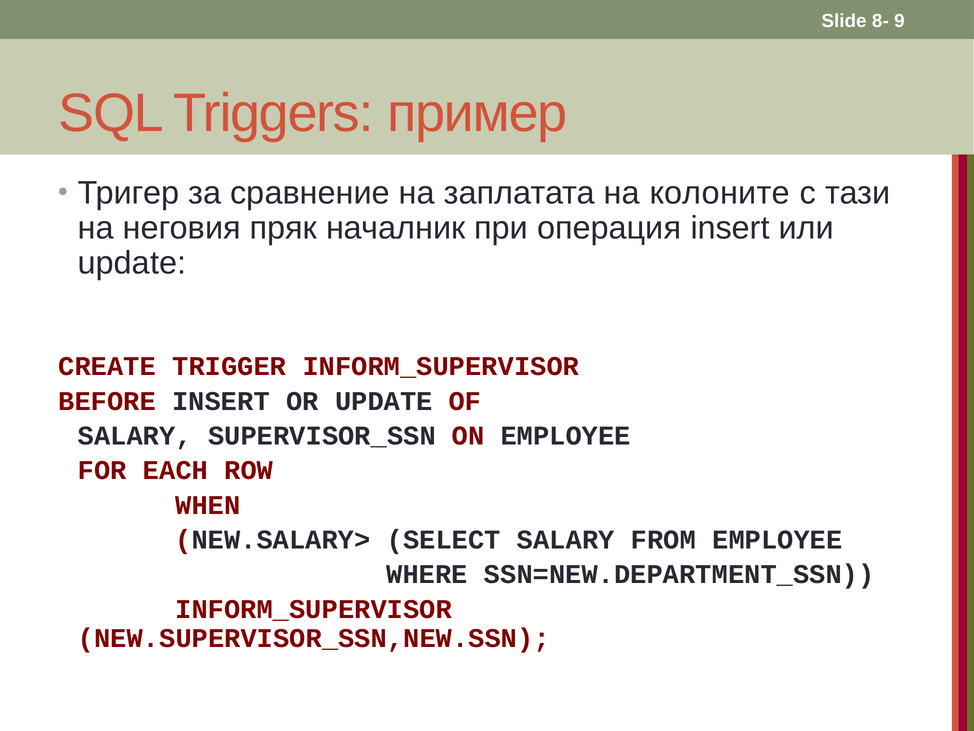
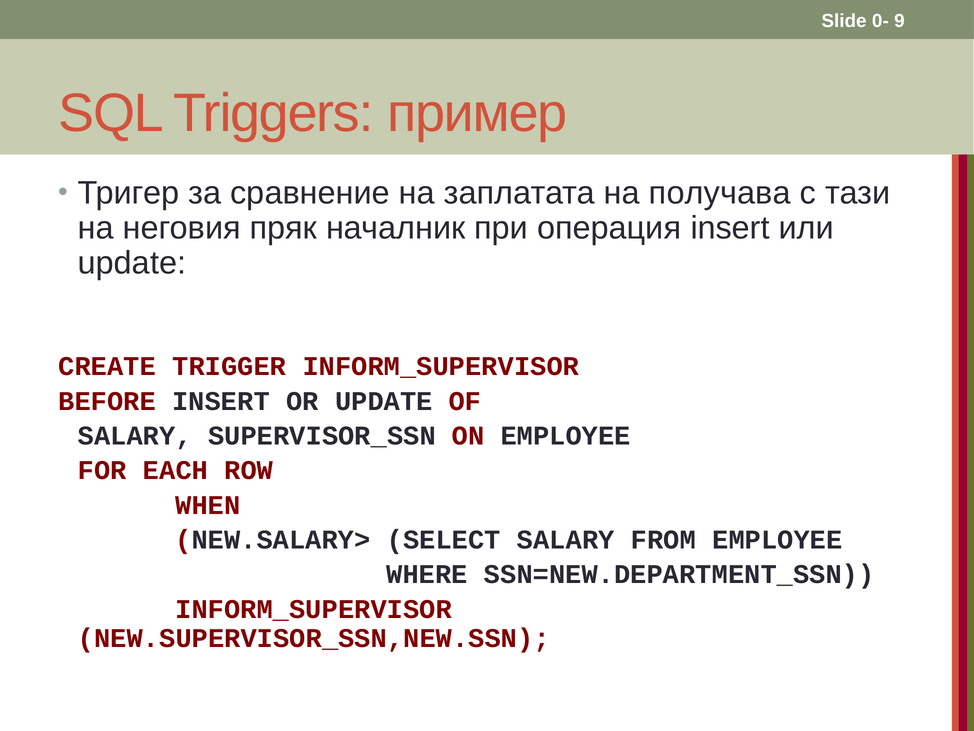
8-: 8- -> 0- (880, 21)
колоните: колоните -> получава (720, 193)
